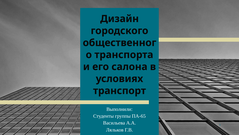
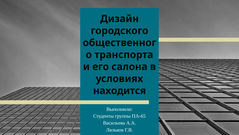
транспорт: транспорт -> находится (120, 90)
